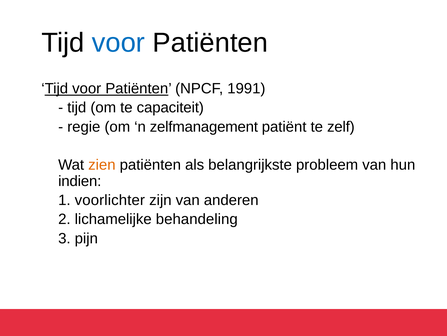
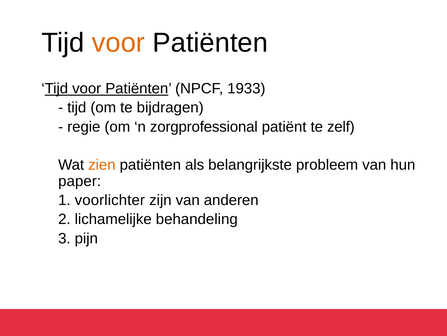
voor colour: blue -> orange (119, 43)
1991: 1991 -> 1933 (246, 88)
capaciteit: capaciteit -> bijdragen (170, 107)
zelfmanagement: zelfmanagement -> zorgprofessional (204, 127)
indien: indien -> paper (80, 181)
